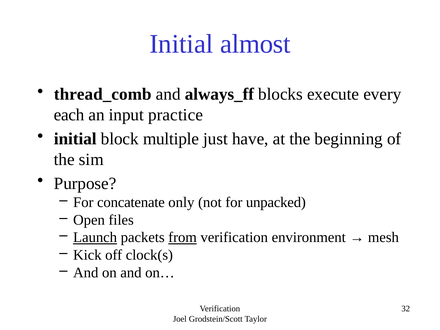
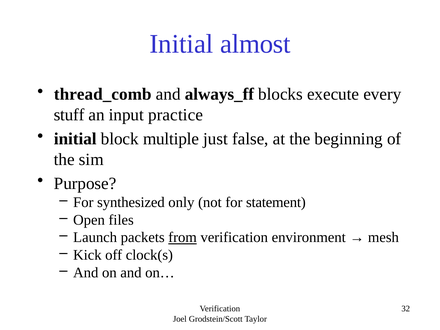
each: each -> stuff (69, 115)
have: have -> false (250, 139)
concatenate: concatenate -> synthesized (131, 202)
unpacked: unpacked -> statement (276, 202)
Launch underline: present -> none (95, 237)
